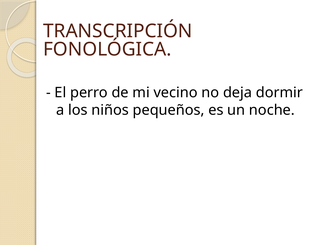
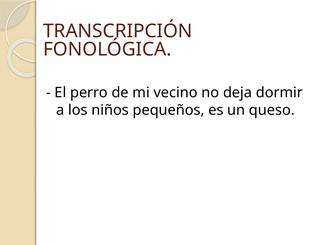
noche: noche -> queso (272, 110)
